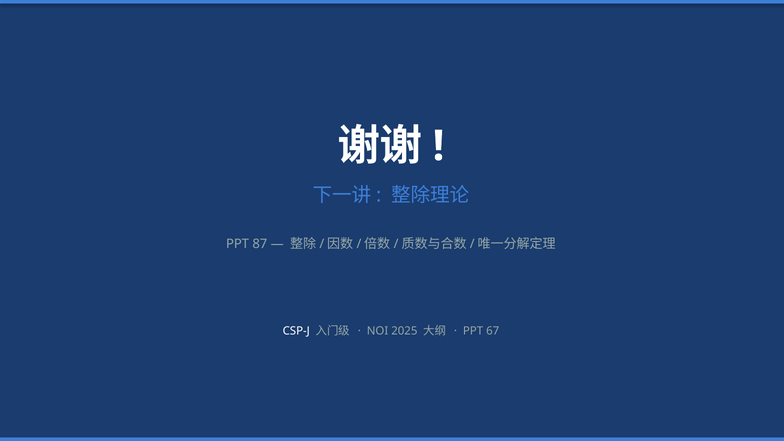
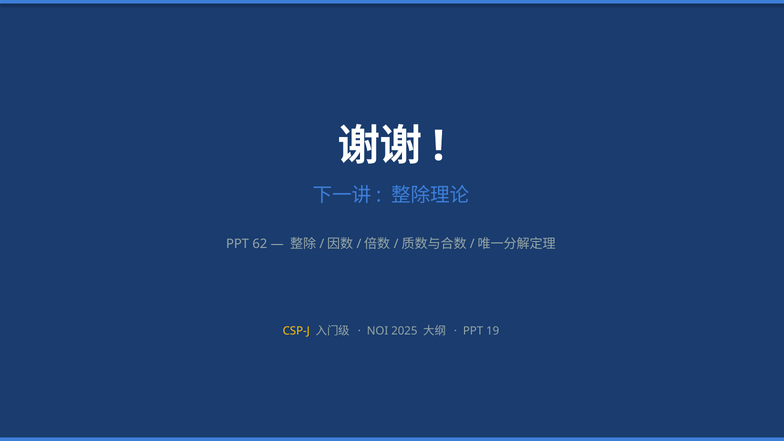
87: 87 -> 62 (260, 244)
CSP-J colour: white -> yellow (296, 331)
67: 67 -> 19 (493, 331)
